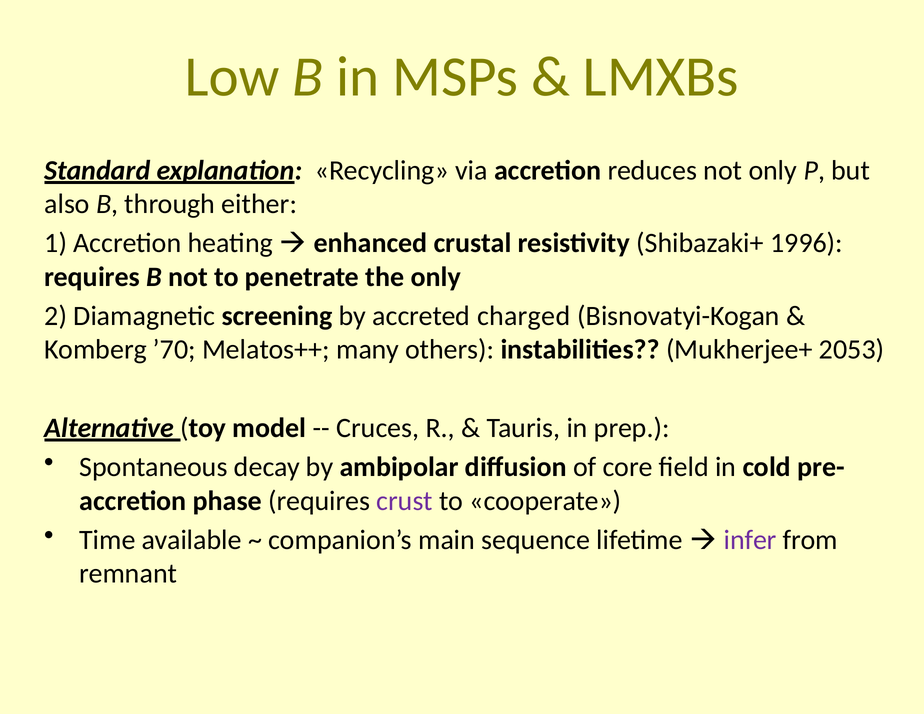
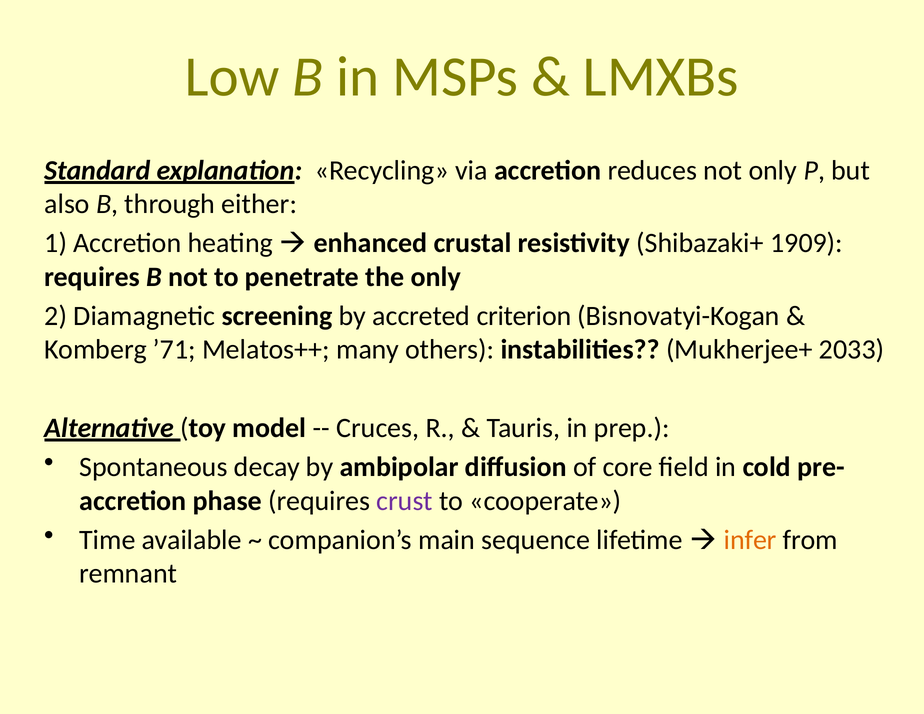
1996: 1996 -> 1909 (807, 243)
charged: charged -> criterion (524, 316)
’70: ’70 -> ’71 (174, 350)
2053: 2053 -> 2033 (852, 350)
infer colour: purple -> orange (750, 540)
